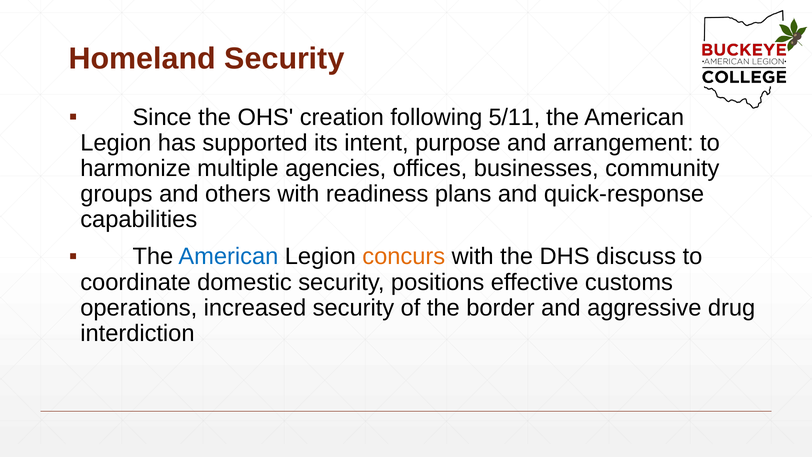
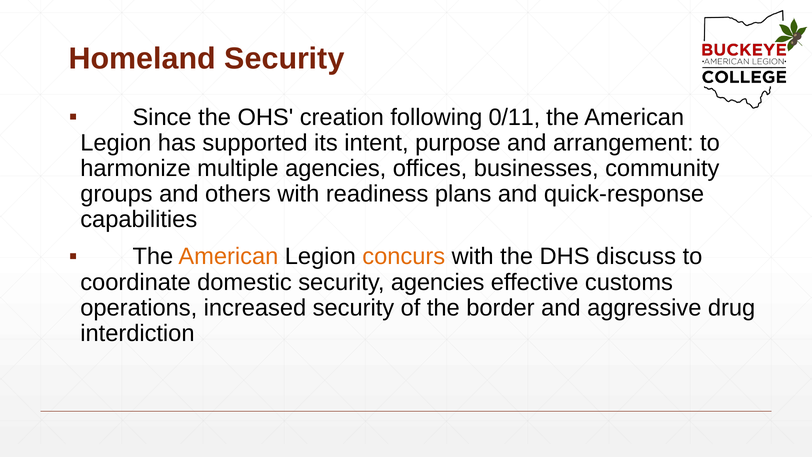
5/11: 5/11 -> 0/11 (514, 117)
American colour: blue -> orange (228, 257)
security positions: positions -> agencies (438, 282)
